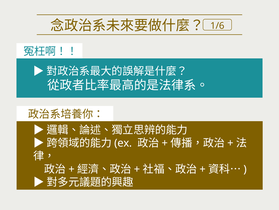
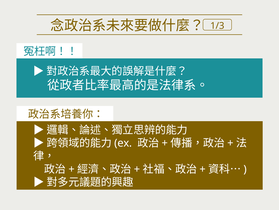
1/6: 1/6 -> 1/3 (217, 26)
